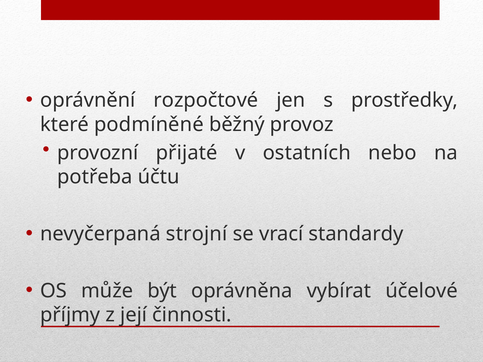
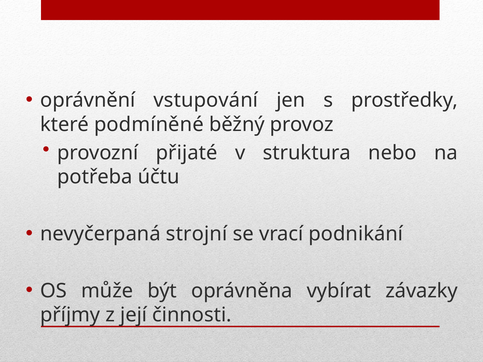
rozpočtové: rozpočtové -> vstupování (206, 100)
ostatních: ostatních -> struktura (307, 153)
standardy: standardy -> podnikání (356, 234)
účelové: účelové -> závazky (422, 291)
